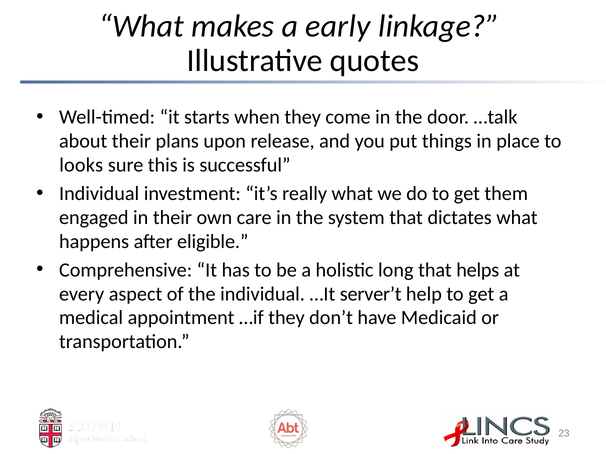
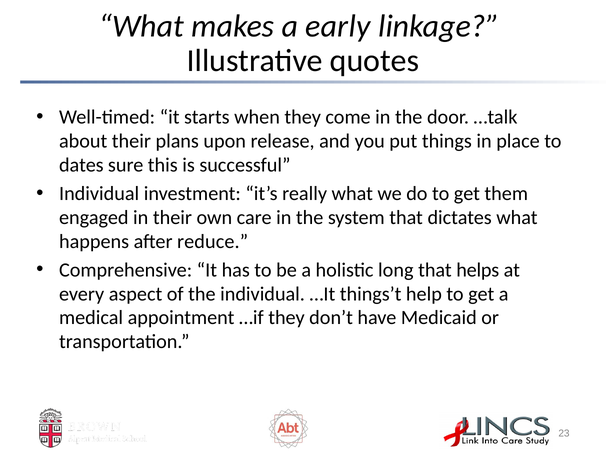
looks: looks -> dates (81, 165)
eligible: eligible -> reduce (213, 242)
server’t: server’t -> things’t (371, 294)
